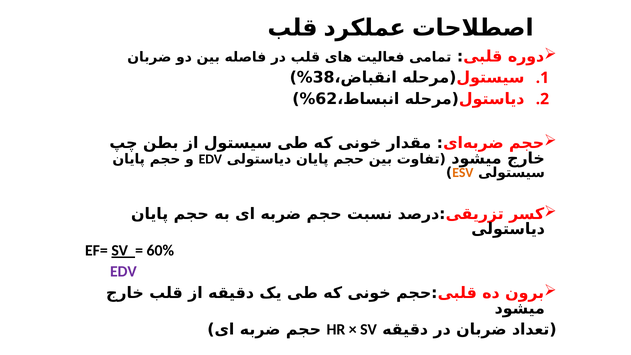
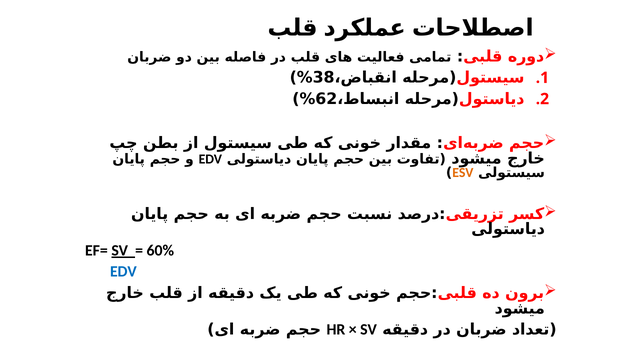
EDV colour: purple -> blue (123, 272)
